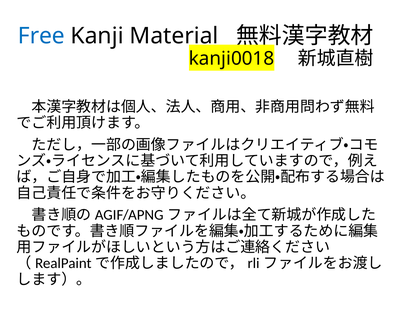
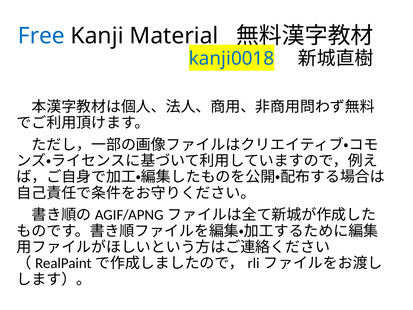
kanji0018 colour: black -> blue (232, 59)
